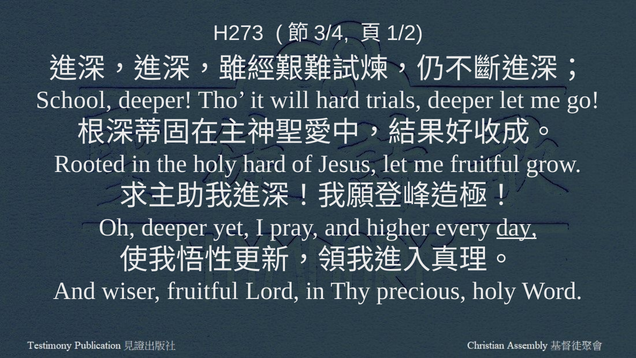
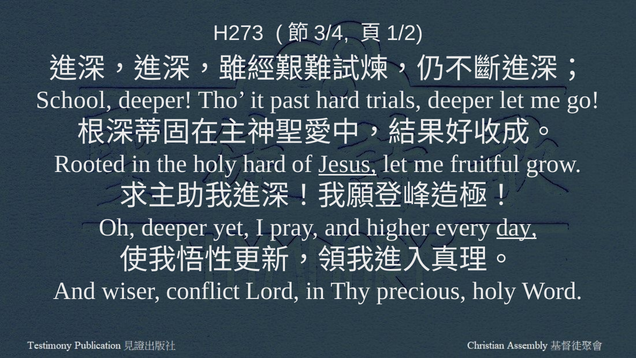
will: will -> past (290, 100)
Jesus underline: none -> present (348, 164)
wiser fruitful: fruitful -> conflict (203, 291)
